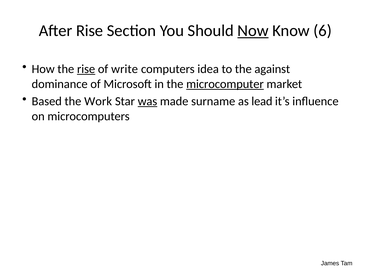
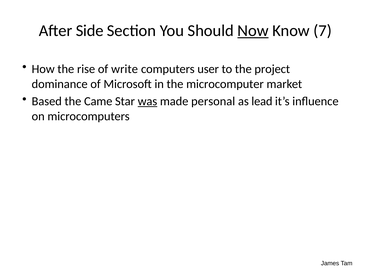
After Rise: Rise -> Side (90, 31)
6: 6 -> 7 (323, 31)
rise underline: present -> none (86, 69)
idea: idea -> user (208, 69)
against: against -> project (272, 69)
microcomputer underline: present -> none (225, 84)
Work: Work -> Came (98, 101)
surname: surname -> personal (213, 101)
